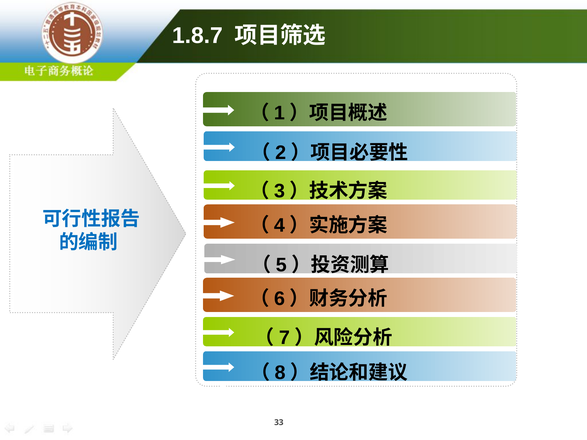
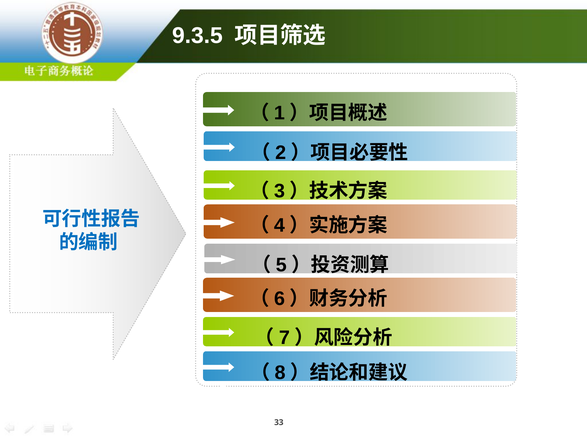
1.8.7: 1.8.7 -> 9.3.5 (198, 36)
